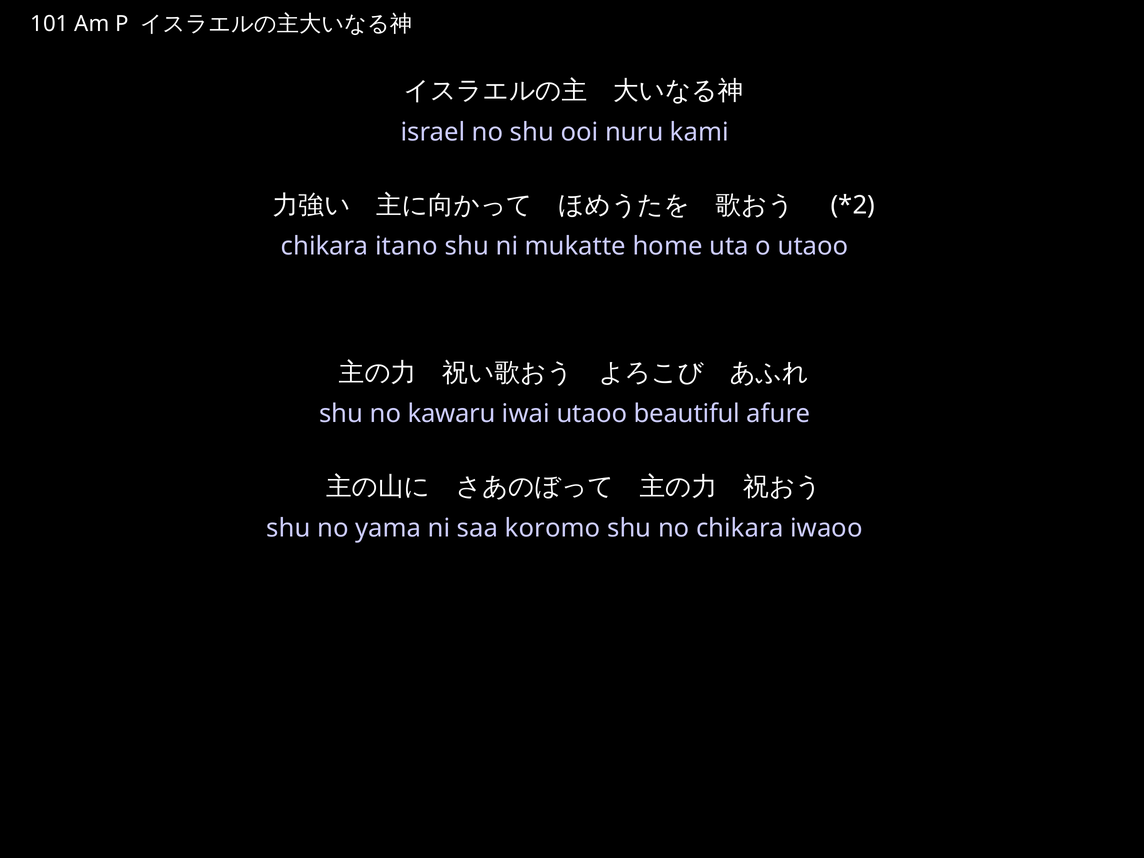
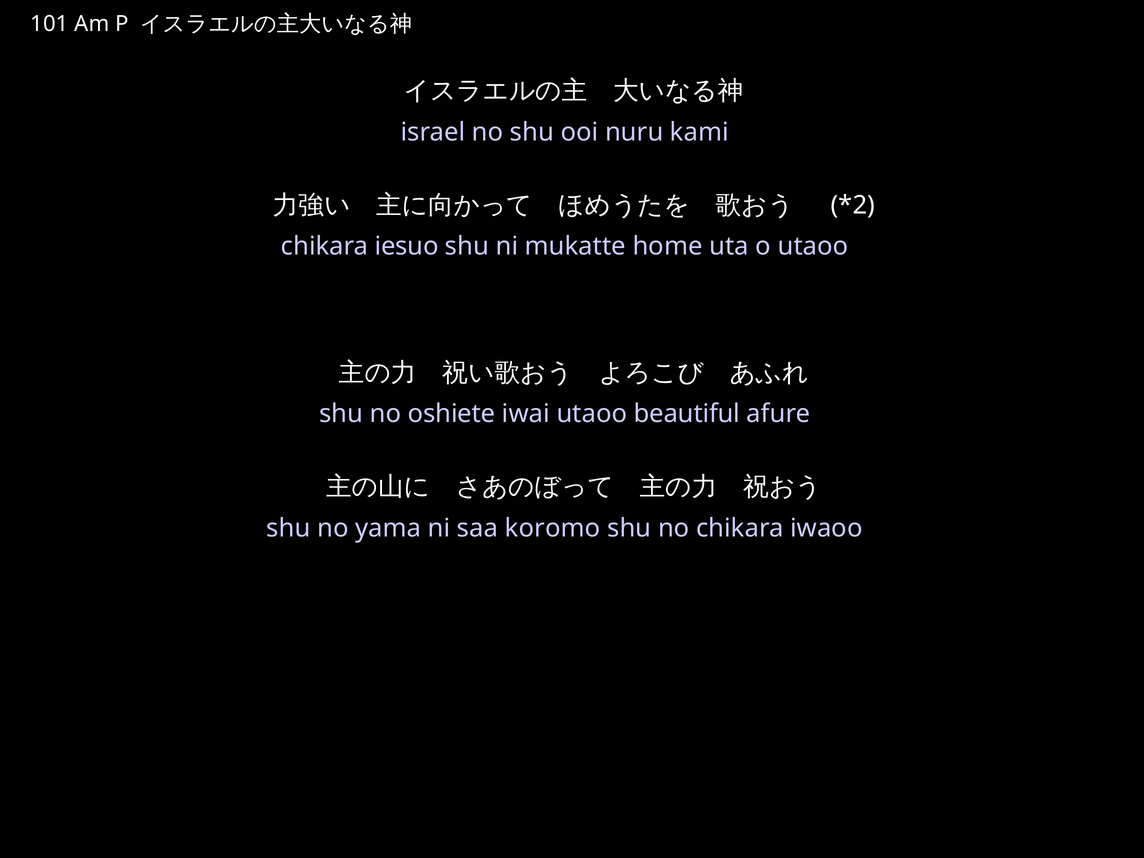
itano: itano -> iesuo (407, 246)
kawaru: kawaru -> oshiete (452, 414)
